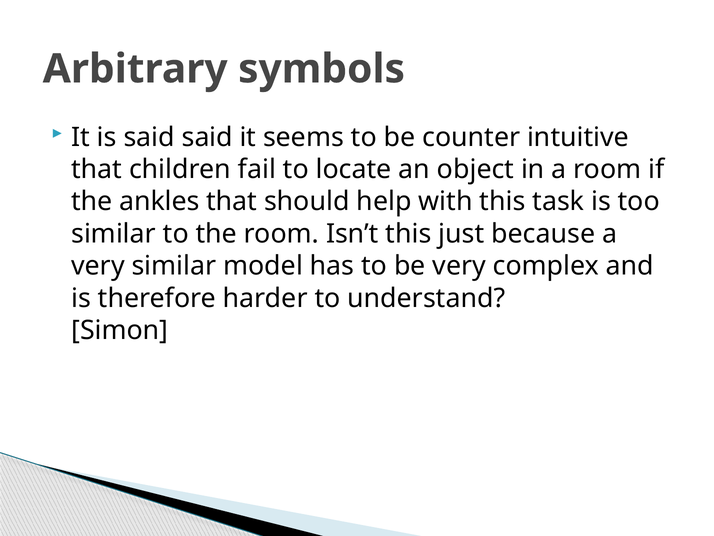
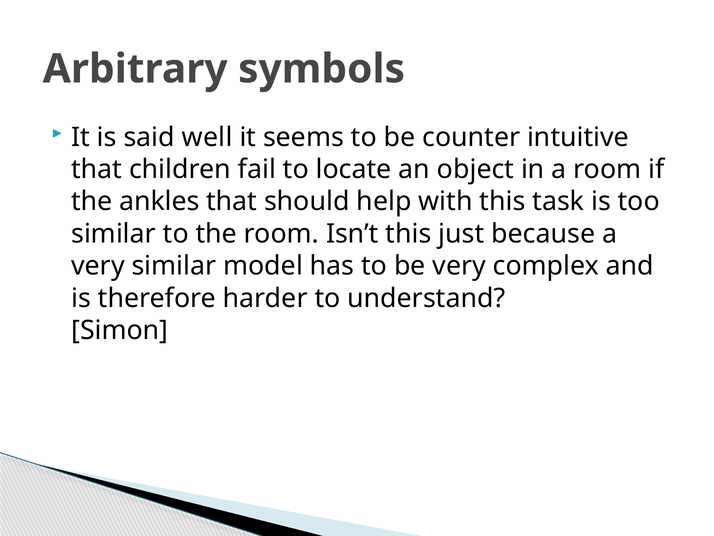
said said: said -> well (207, 137)
